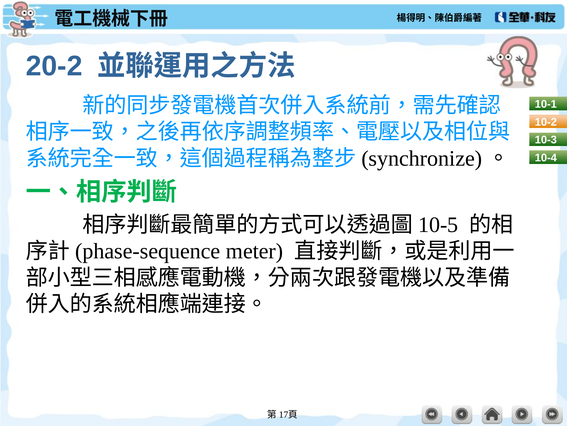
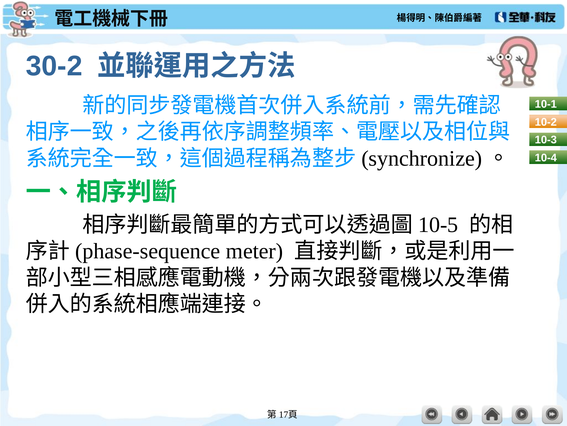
20-2: 20-2 -> 30-2 (54, 66)
